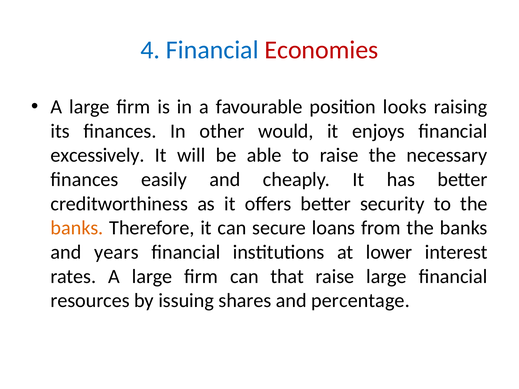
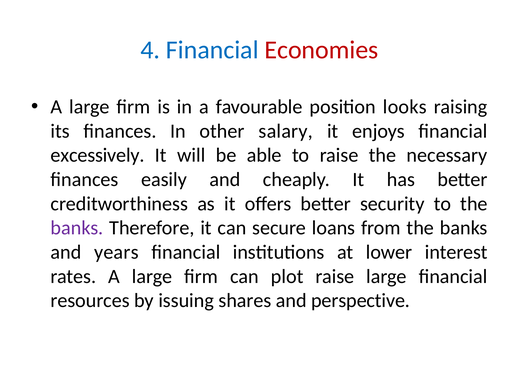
would: would -> salary (286, 131)
banks colour: orange -> purple (77, 228)
that: that -> plot (287, 277)
percentage: percentage -> perspective (361, 301)
